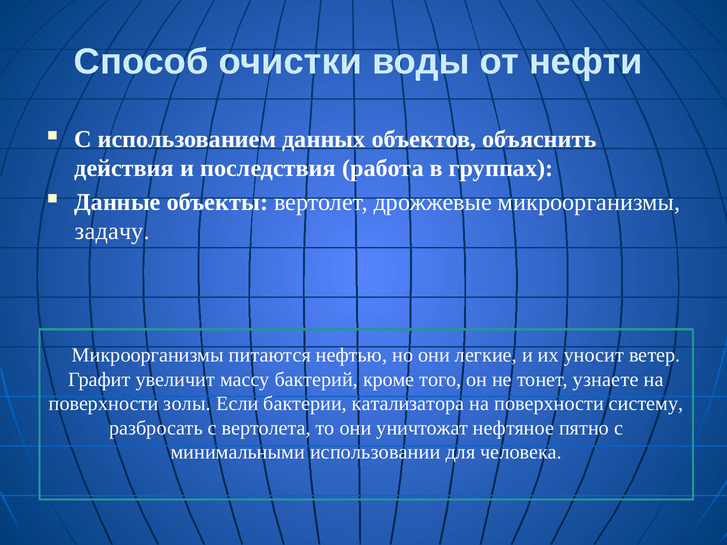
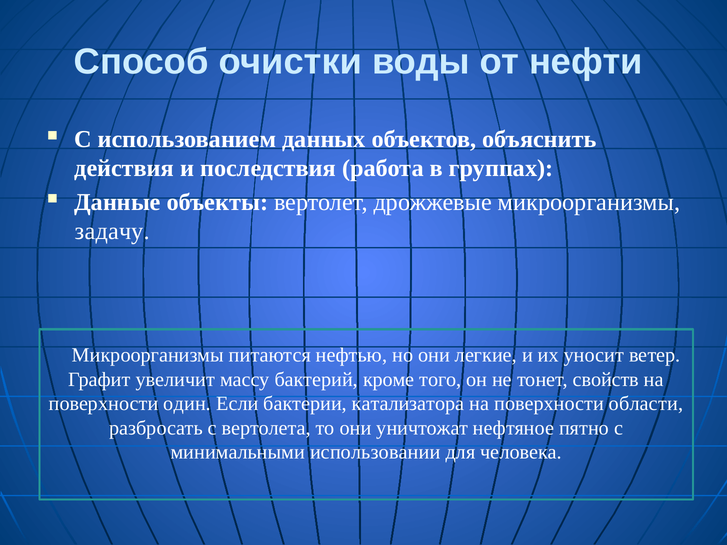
узнаете: узнаете -> свойств (606, 380)
золы: золы -> один (187, 404)
систему: систему -> области (646, 404)
